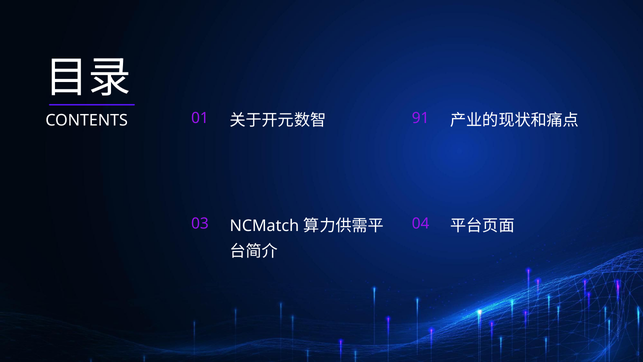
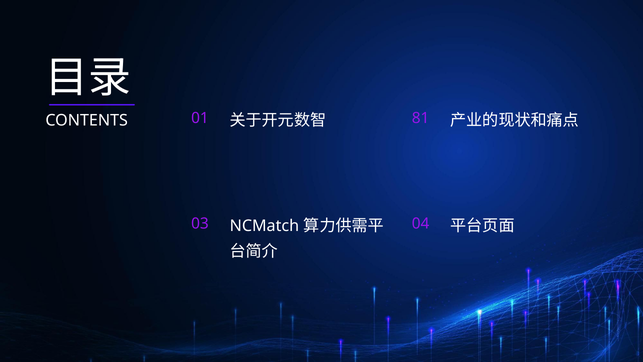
91: 91 -> 81 (421, 118)
